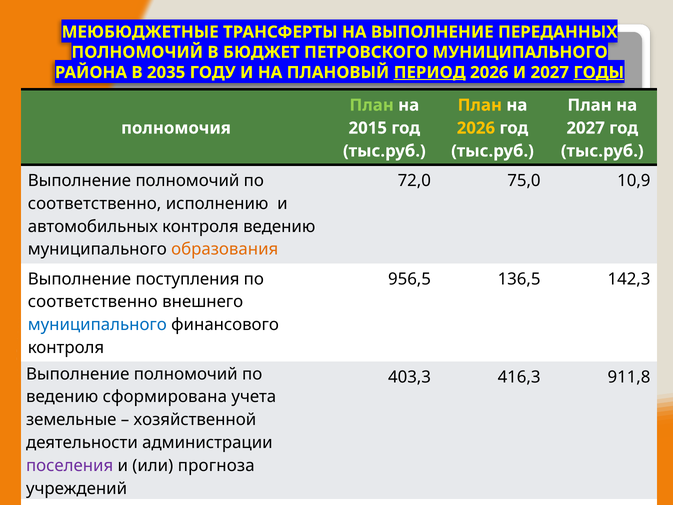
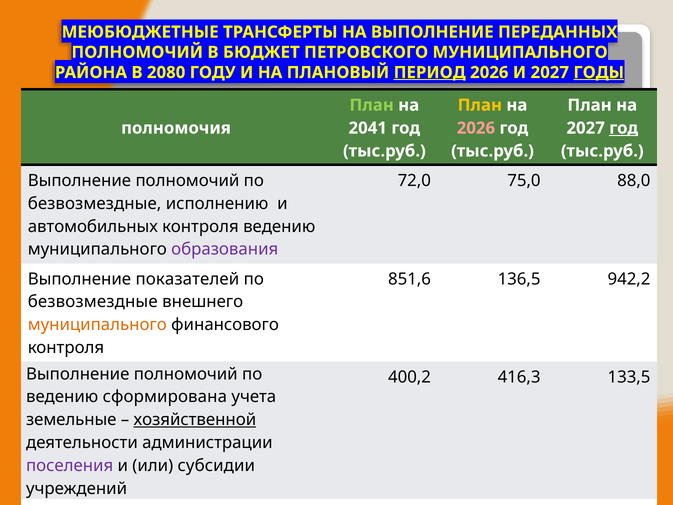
2035: 2035 -> 2080 (166, 72)
2015: 2015 -> 2041 (368, 128)
2026 colour: yellow -> pink (476, 128)
год underline: none -> present (624, 128)
10,9: 10,9 -> 88,0 (634, 181)
соответственно: соответственно -> безвозмездные (95, 203)
образования colour: orange -> purple (225, 249)
поступления: поступления -> показателей (187, 279)
956,5: 956,5 -> 851,6 (410, 279)
142,3: 142,3 -> 942,2 (629, 279)
соответственно: соответственно -> безвозмездные (93, 302)
муниципального colour: blue -> orange (97, 325)
403,3: 403,3 -> 400,2 (410, 377)
911,8: 911,8 -> 133,5 (629, 377)
хозяйственной underline: none -> present (195, 420)
прогноза: прогноза -> субсидии (216, 465)
